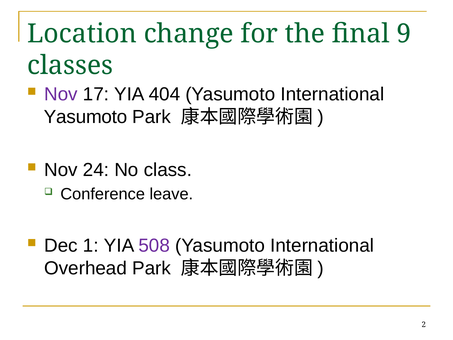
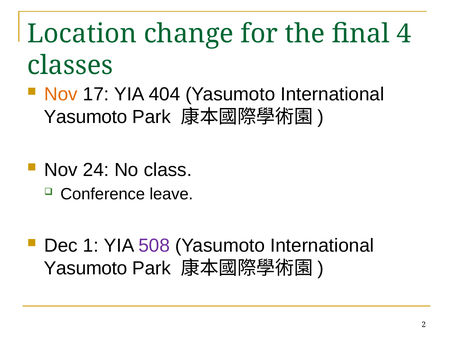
9: 9 -> 4 (404, 34)
Nov colour: purple -> orange (61, 94)
Overhead: Overhead -> Yasumoto (86, 268)
